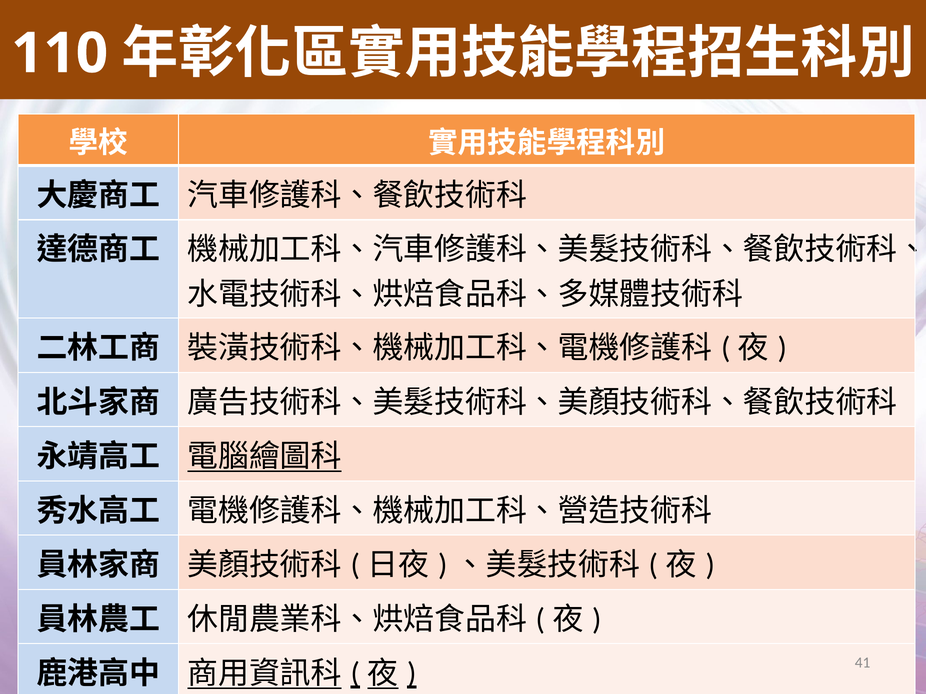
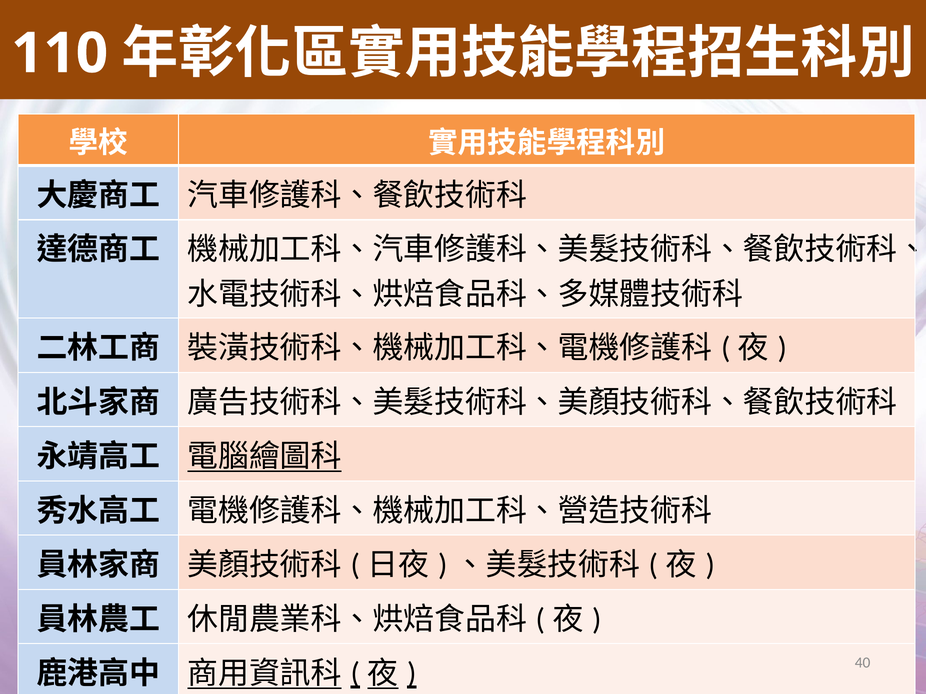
41: 41 -> 40 (863, 663)
